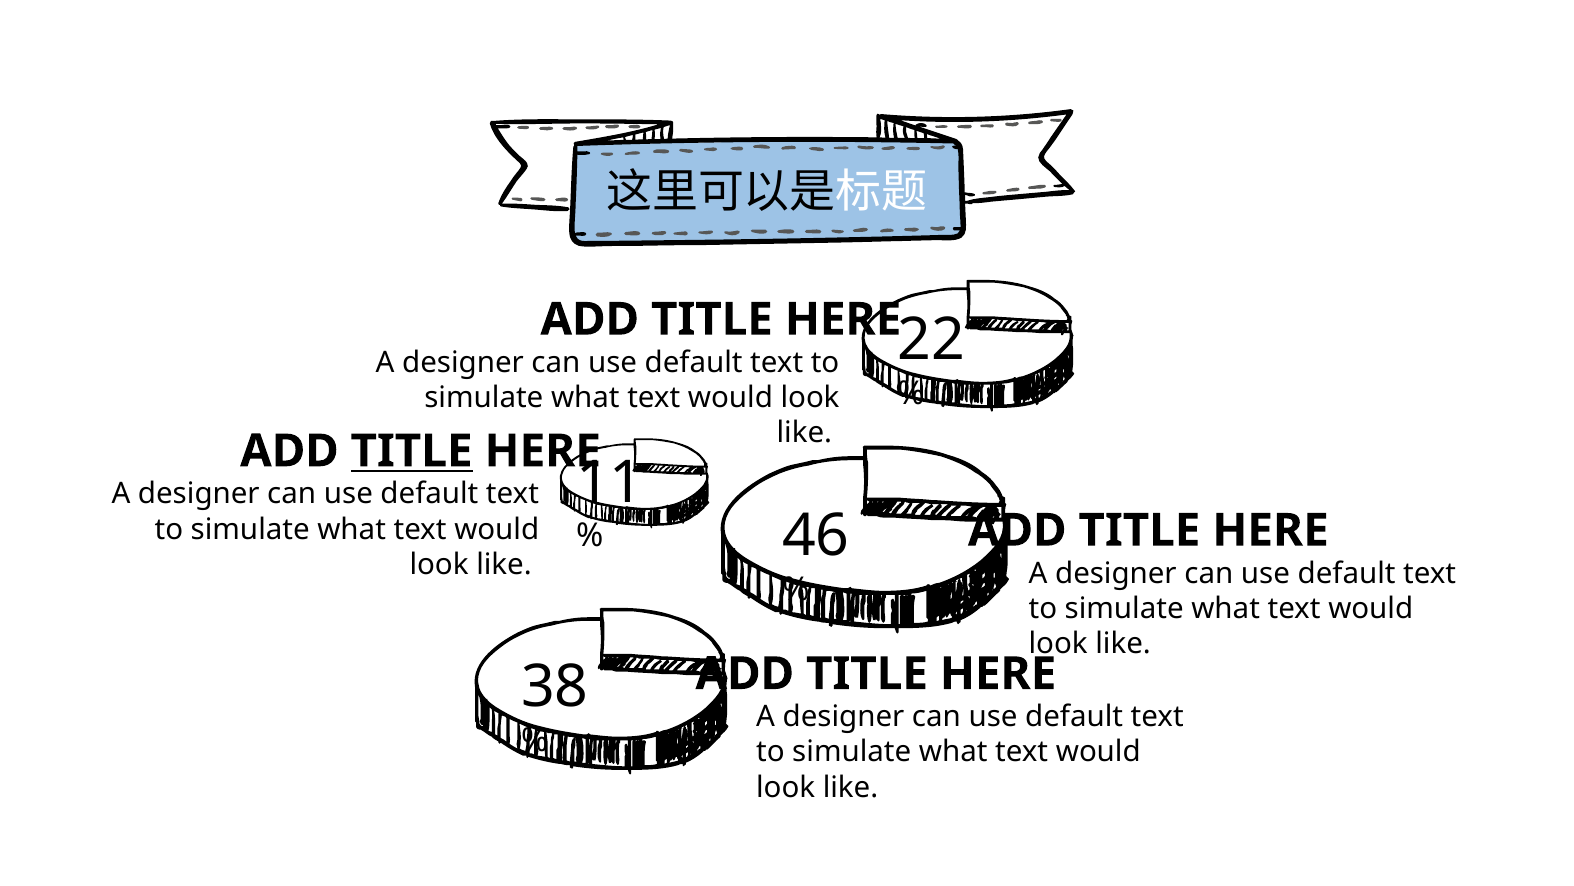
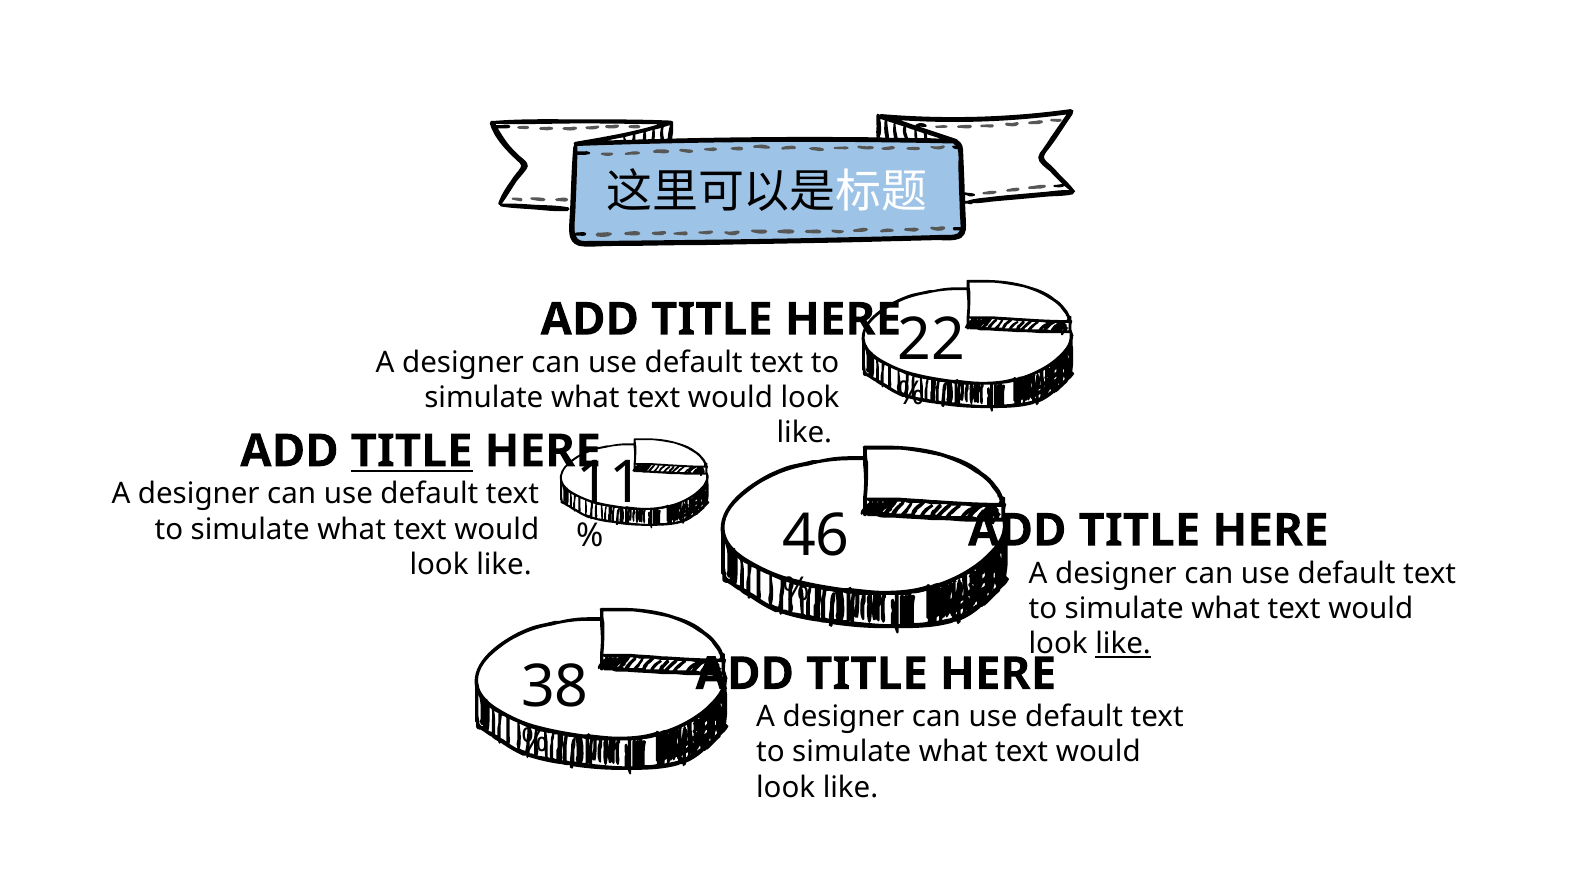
like underline: none -> present (1123, 644)
